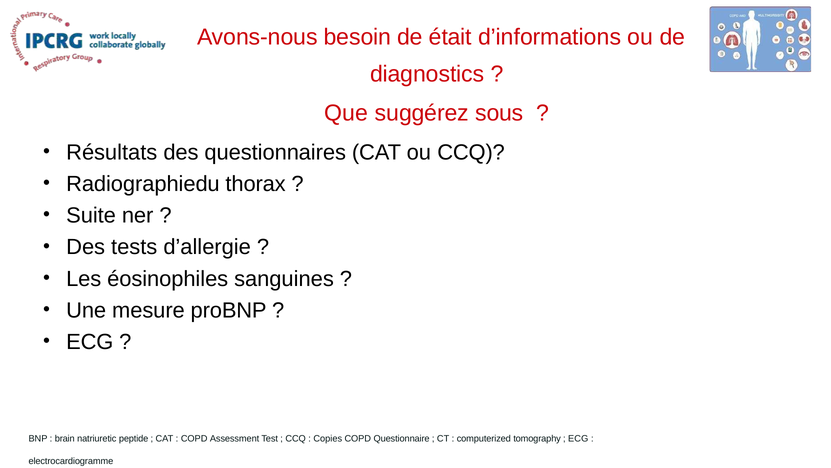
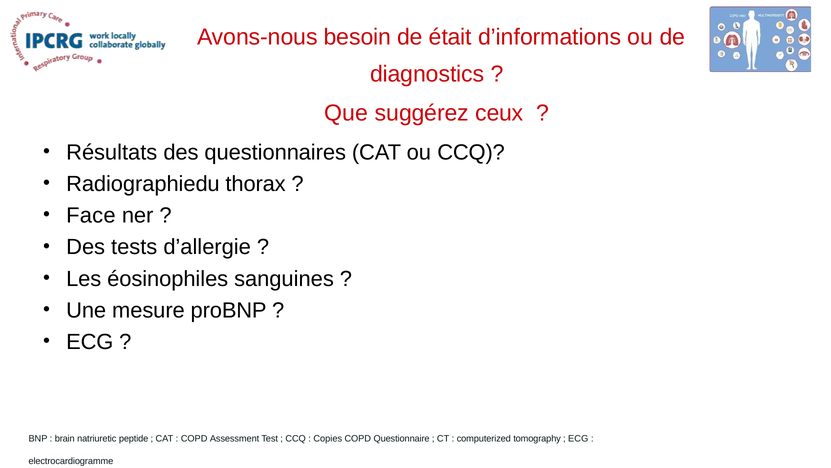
sous: sous -> ceux (499, 113)
Suite: Suite -> Face (91, 216)
